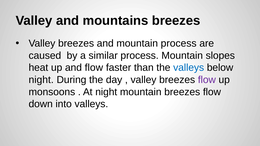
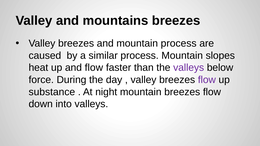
valleys colour: blue -> purple (189, 68)
night: night -> force (41, 80)
monsoons: monsoons -> substance (52, 92)
